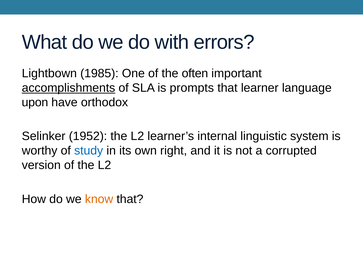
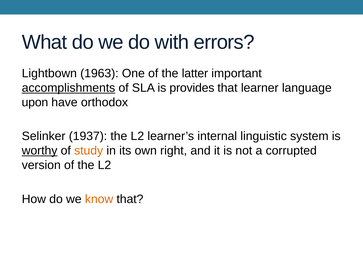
1985: 1985 -> 1963 (99, 73)
often: often -> latter (195, 73)
prompts: prompts -> provides (192, 88)
1952: 1952 -> 1937 (88, 136)
worthy underline: none -> present (40, 151)
study colour: blue -> orange (89, 151)
